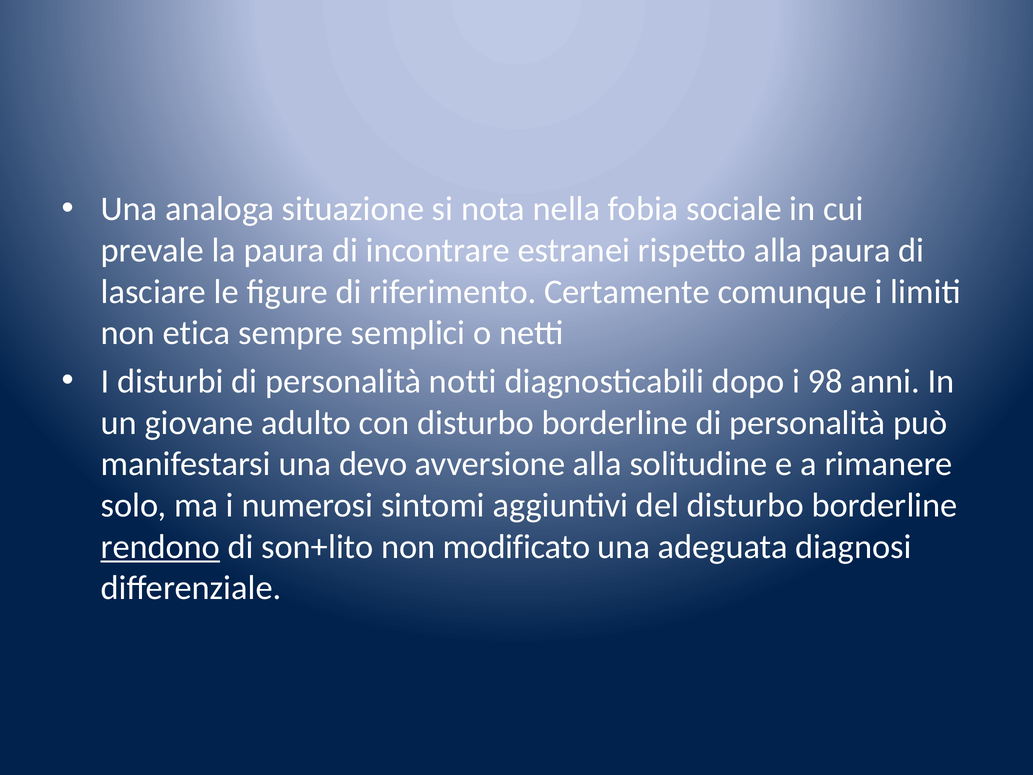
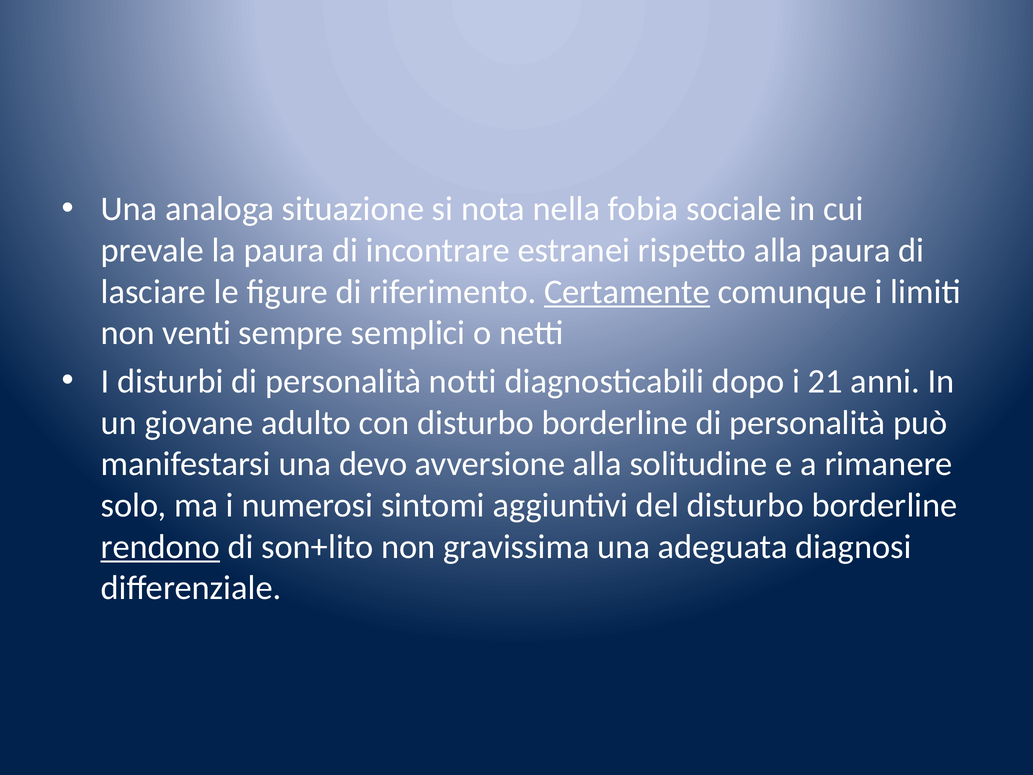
Certamente underline: none -> present (627, 292)
etica: etica -> venti (197, 333)
98: 98 -> 21 (825, 381)
modificato: modificato -> gravissima (516, 546)
